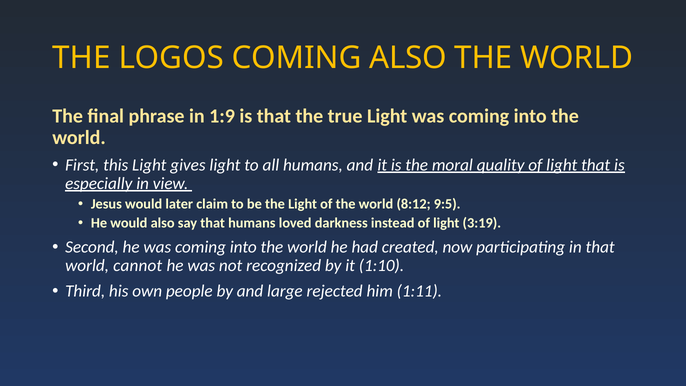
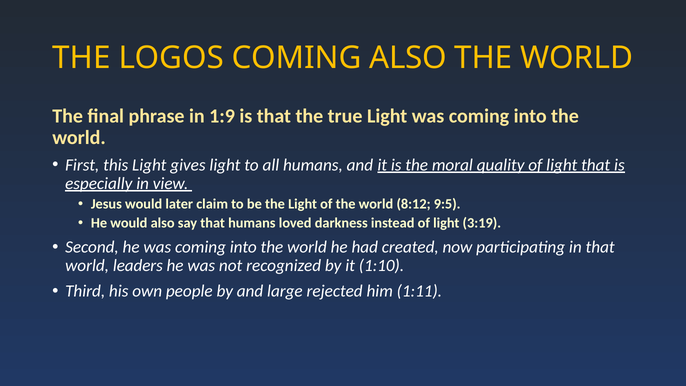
cannot: cannot -> leaders (138, 266)
